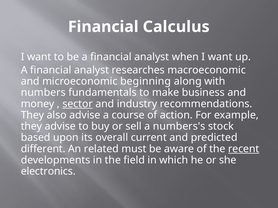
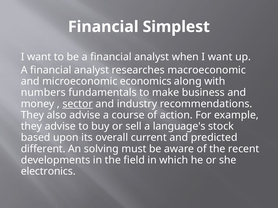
Calculus: Calculus -> Simplest (176, 27)
beginning: beginning -> economics (146, 82)
numbers's: numbers's -> language's (179, 127)
related: related -> solving (101, 149)
recent underline: present -> none (244, 149)
